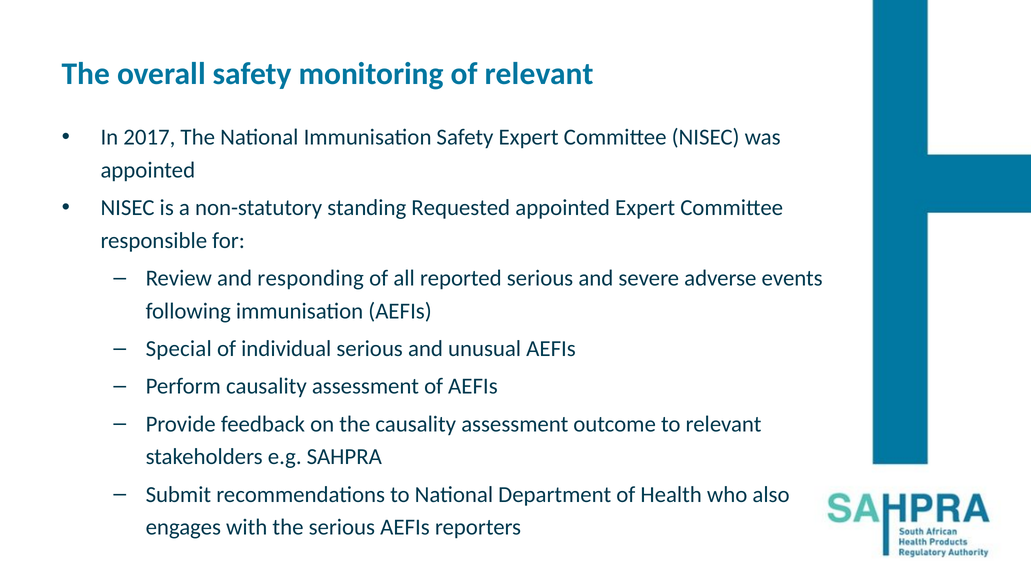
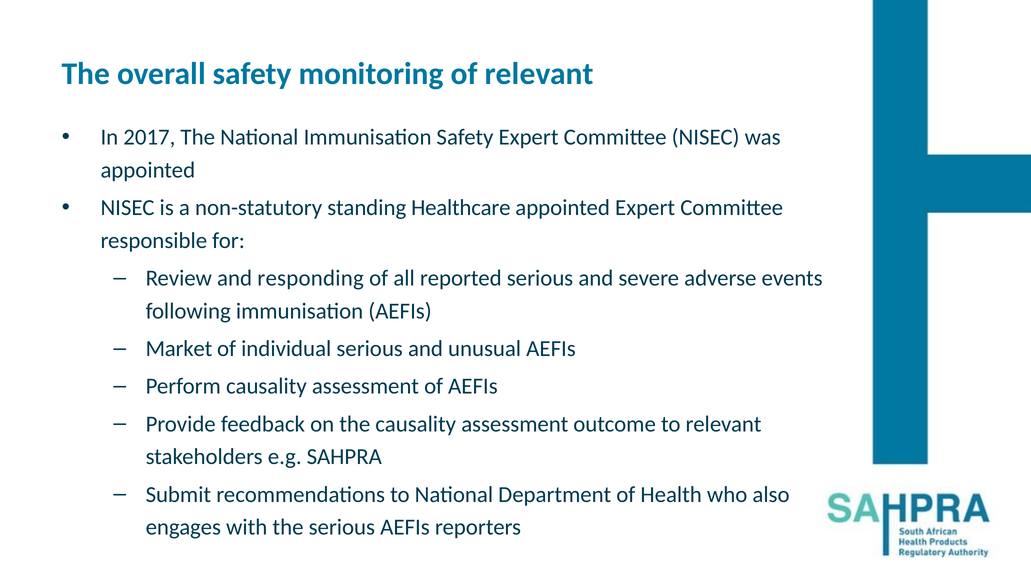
Requested: Requested -> Healthcare (461, 208)
Special: Special -> Market (179, 349)
